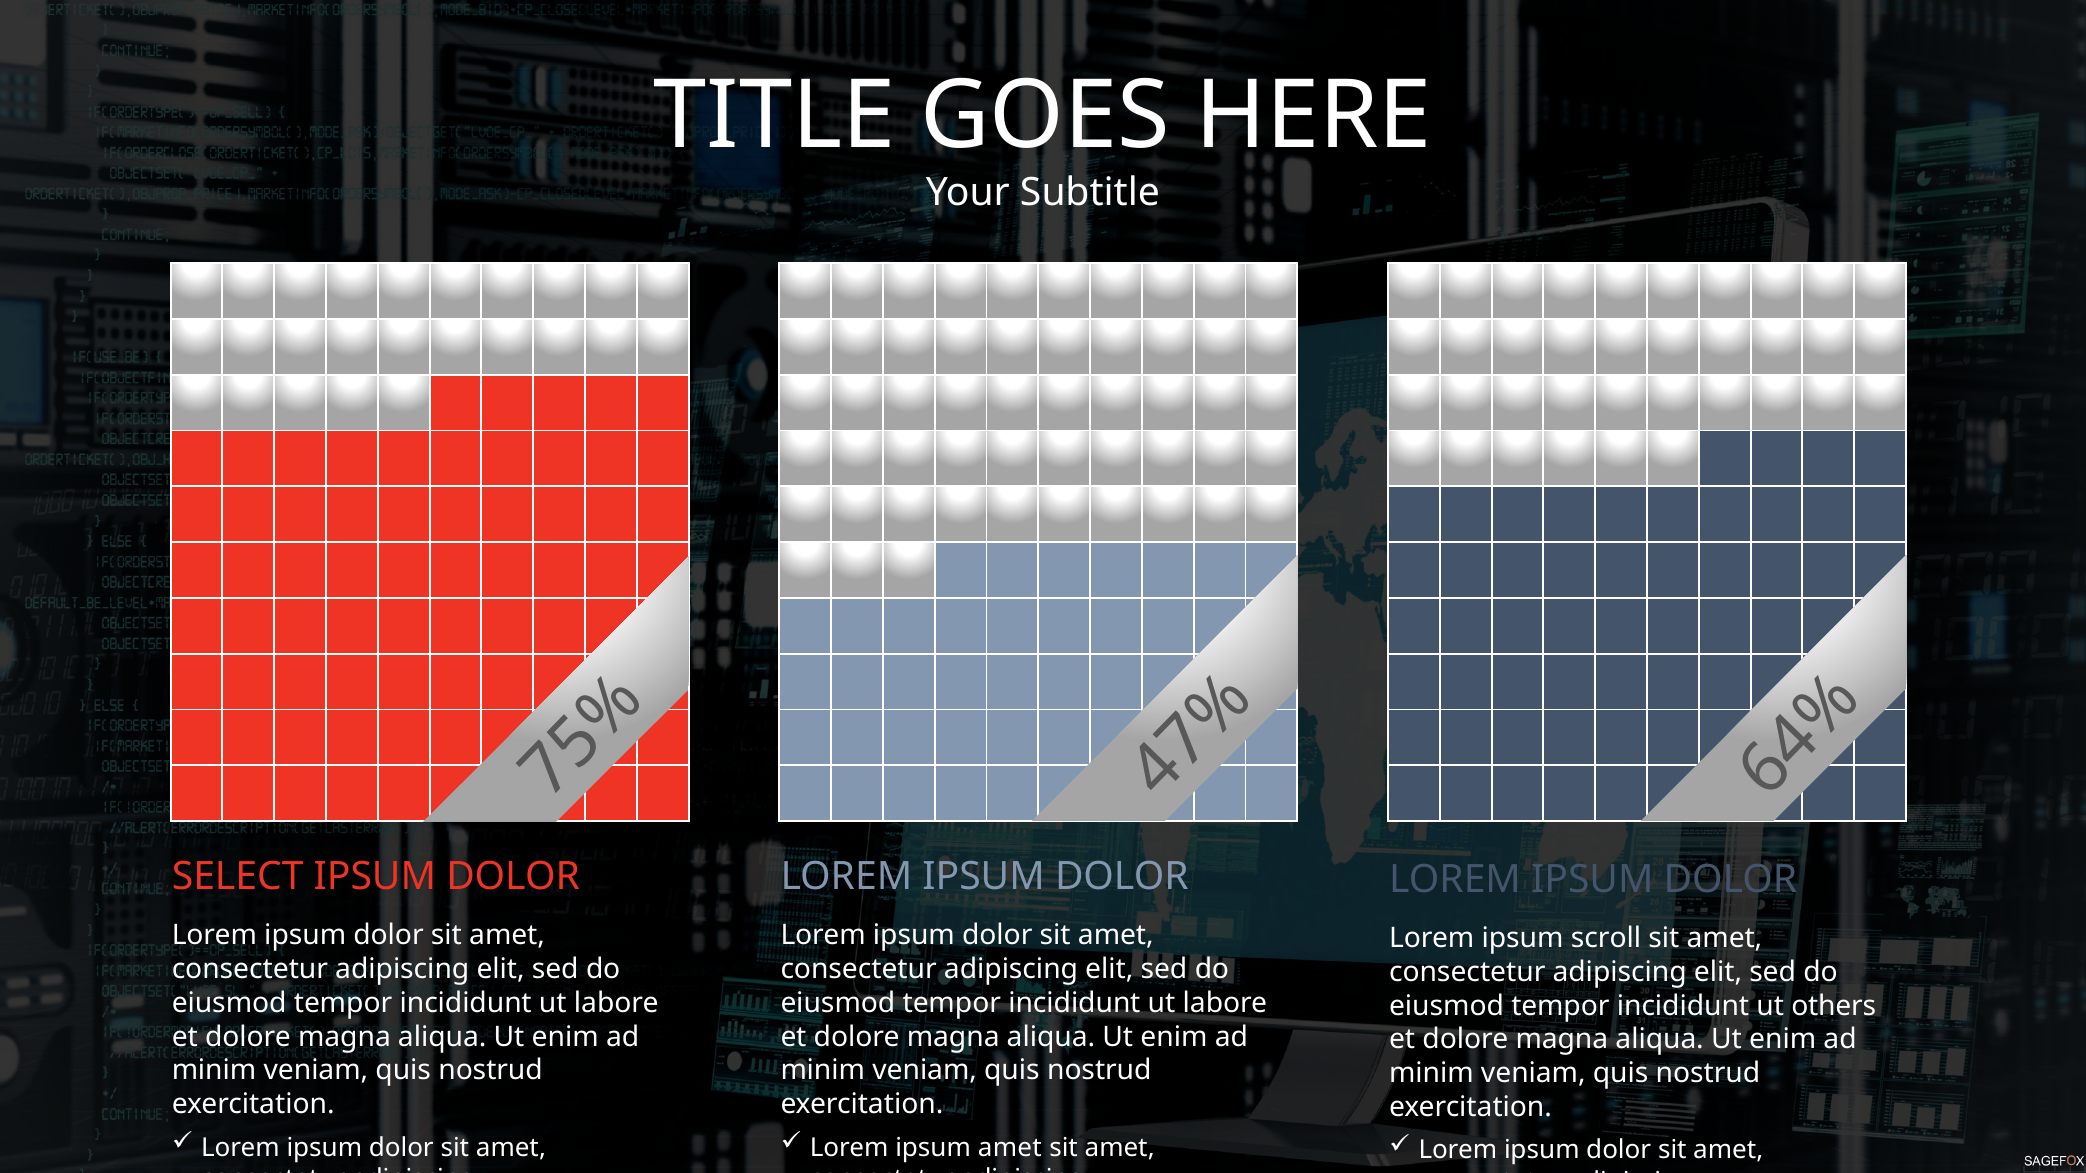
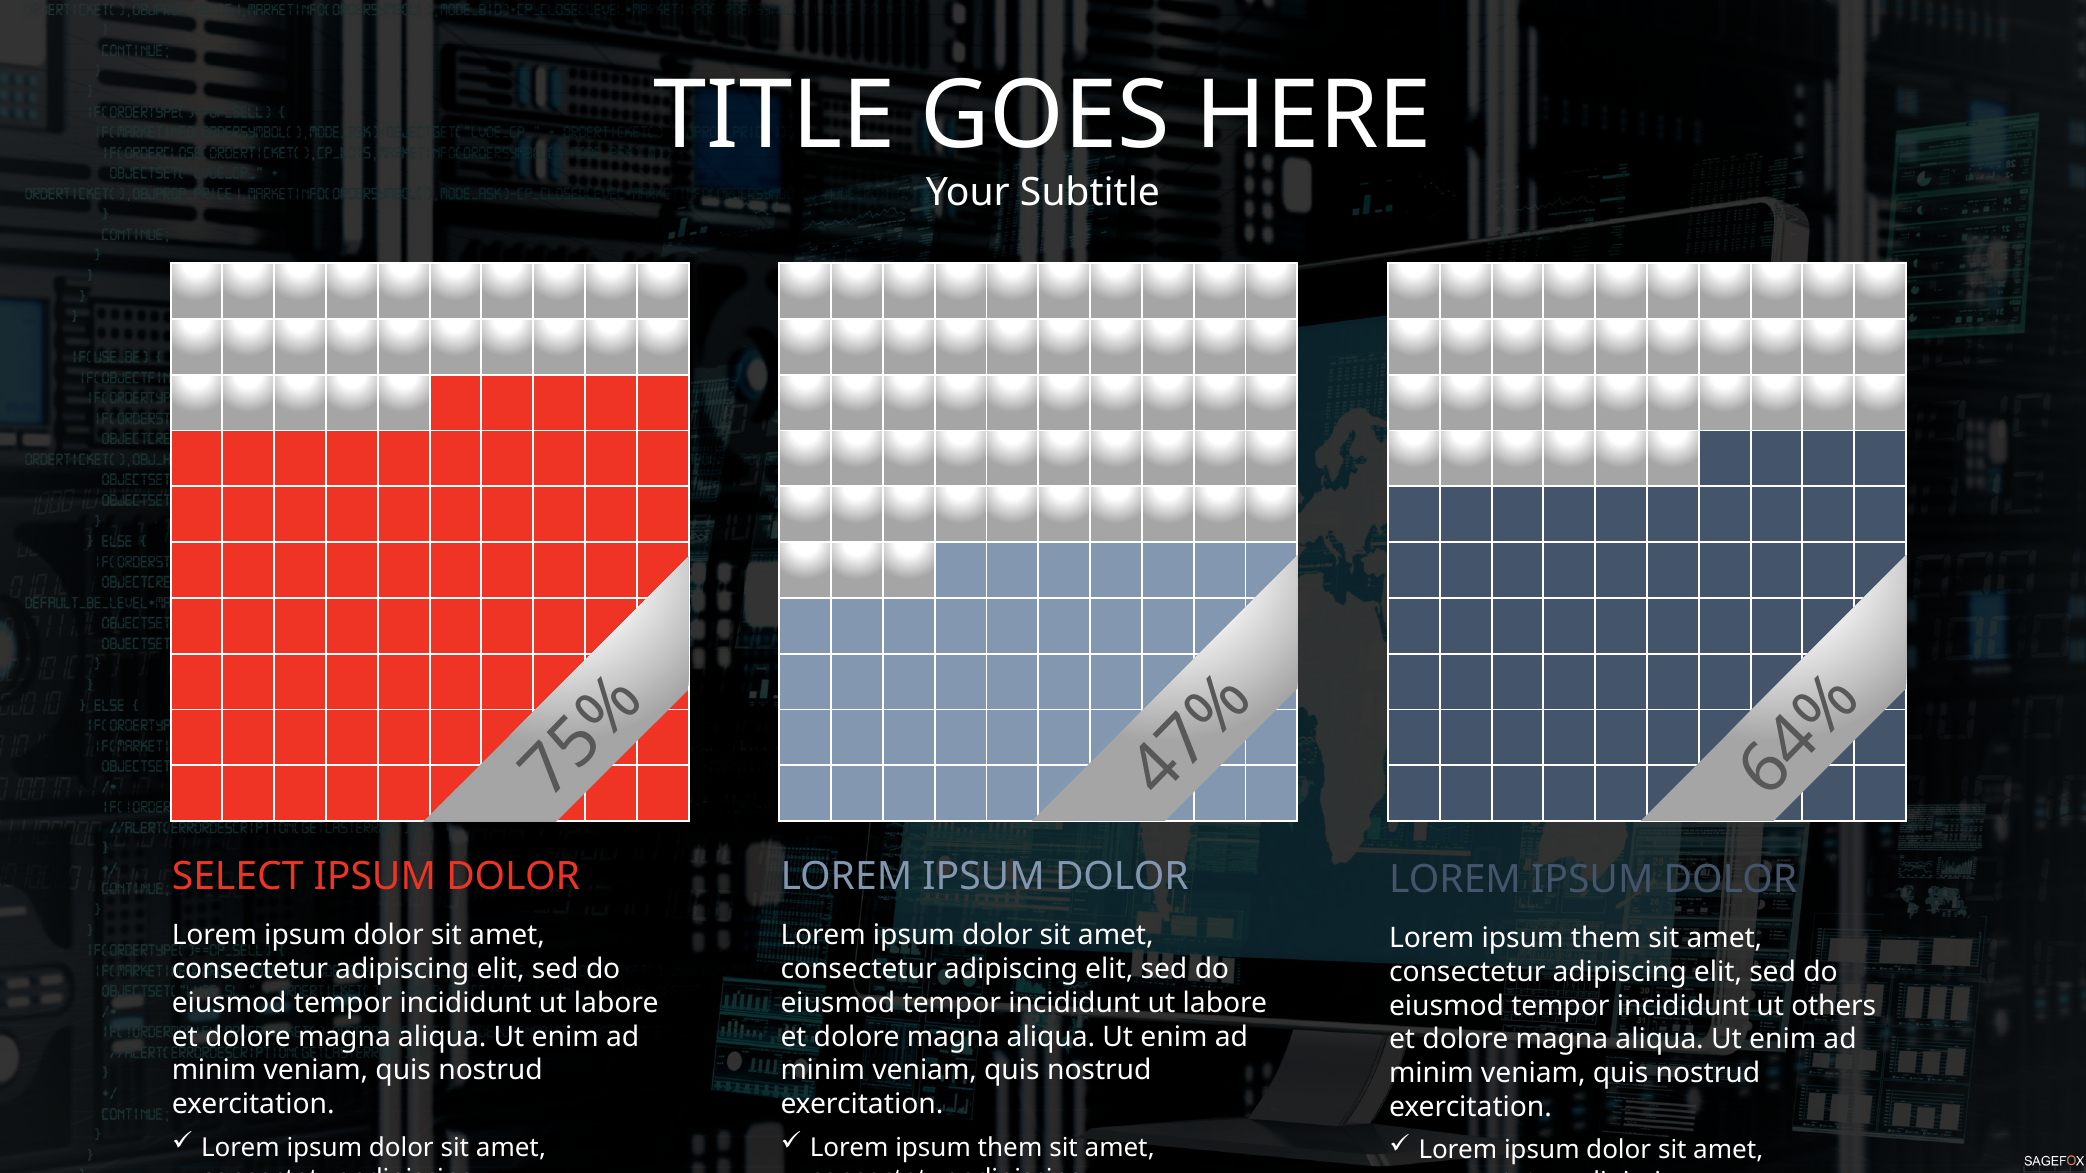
scroll: scroll -> them (1606, 938)
amet: amet -> them (1010, 1148)
